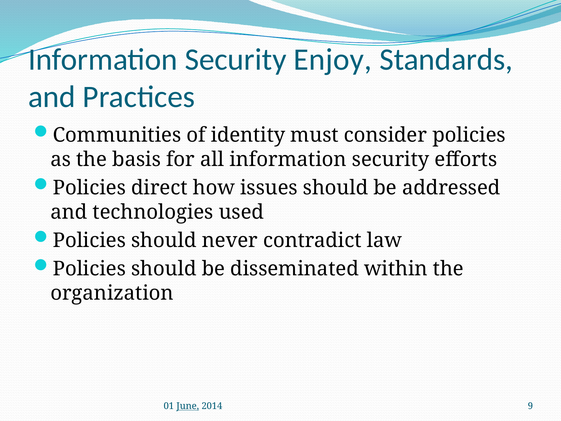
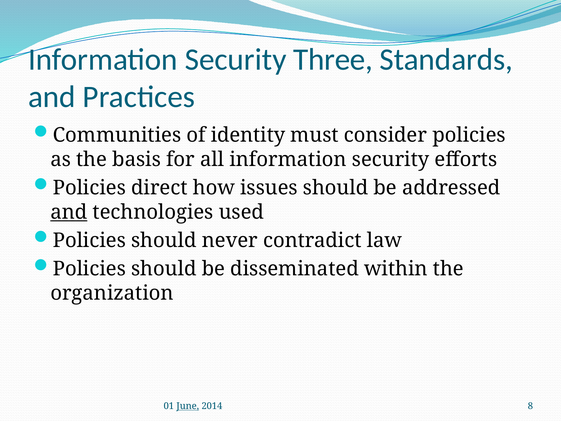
Enjoy: Enjoy -> Three (333, 59)
and underline: none -> present (69, 212)
9: 9 -> 8 (530, 406)
